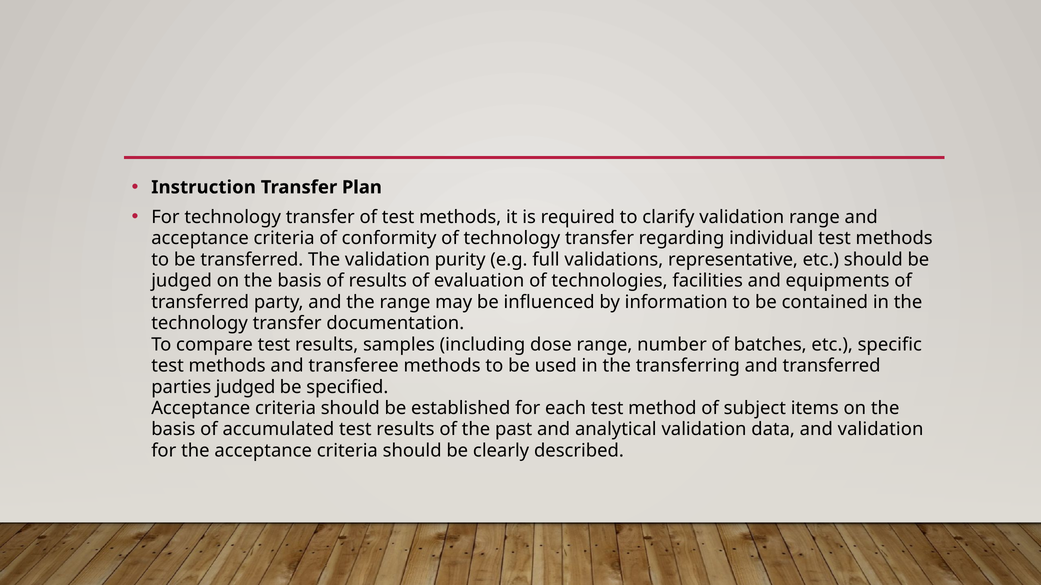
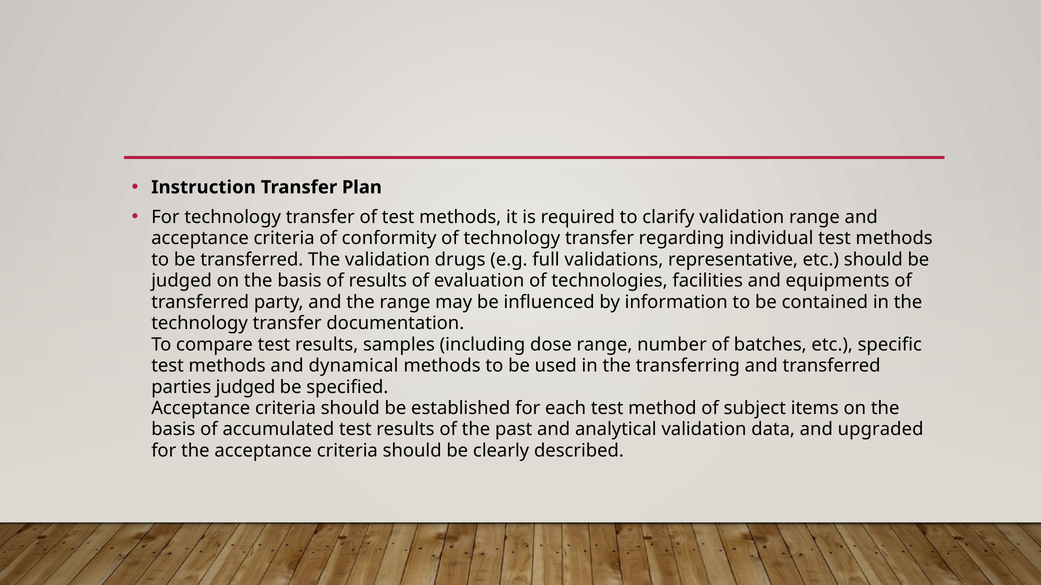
purity: purity -> drugs (460, 260)
transferee: transferee -> dynamical (354, 366)
and validation: validation -> upgraded (881, 430)
